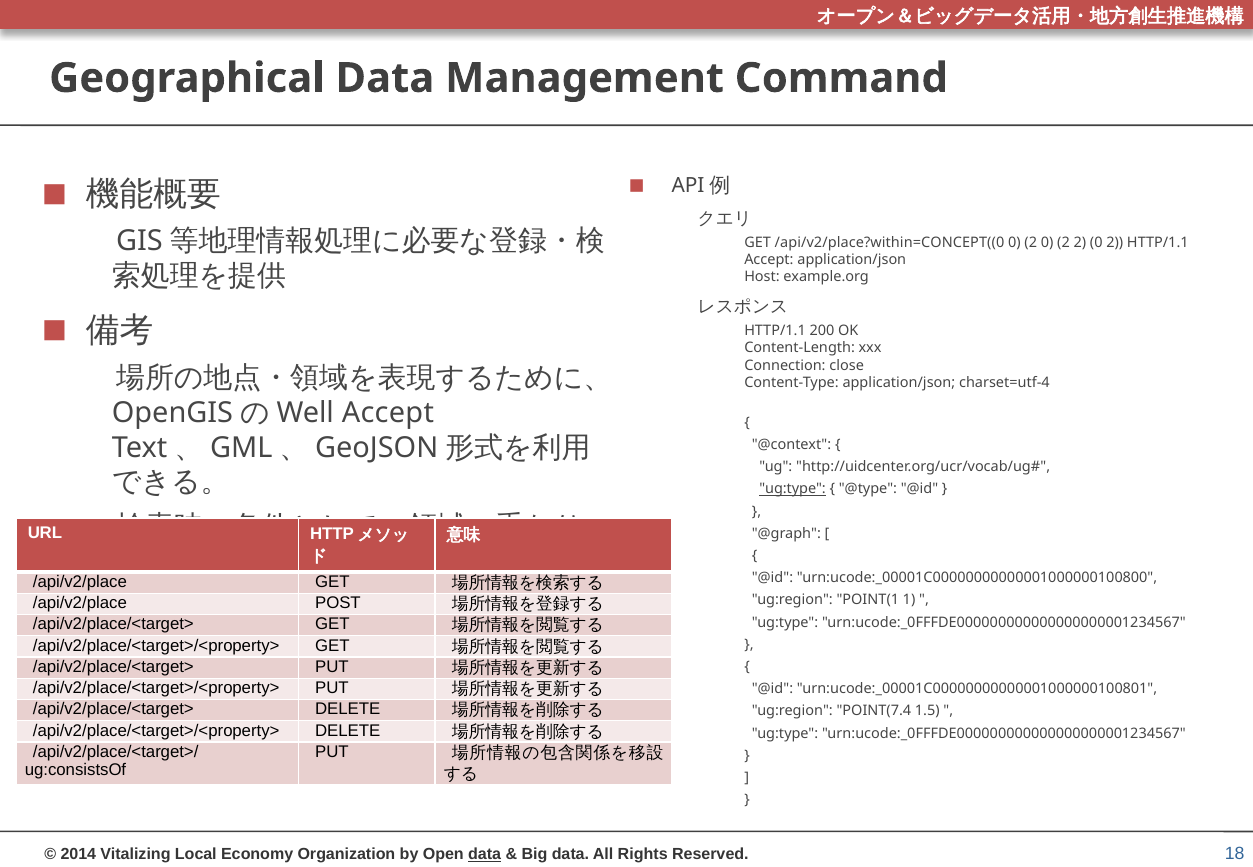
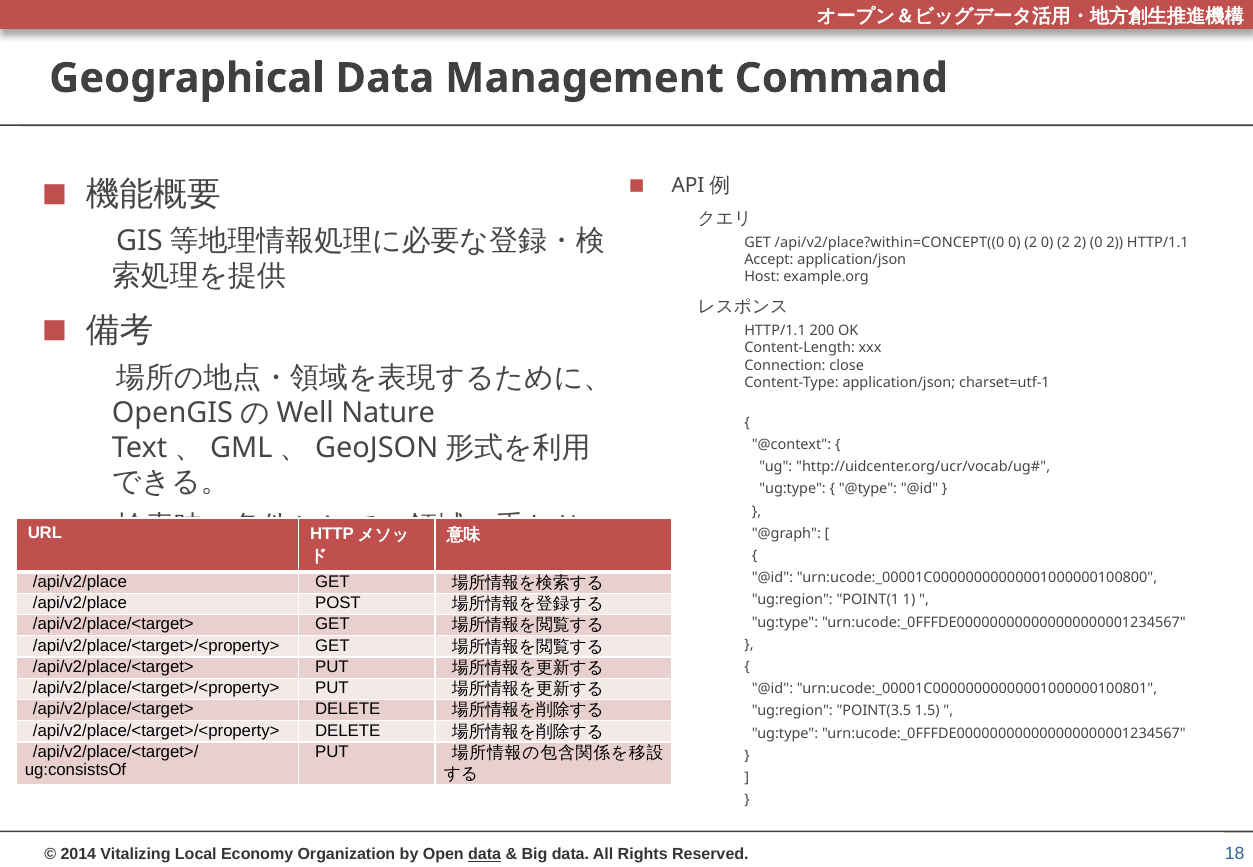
charset=utf-4: charset=utf-4 -> charset=utf-1 (1004, 383)
Accept: Accept -> Nature (388, 413)
ug:type underline: present -> none (793, 489)
POINT(7.4: POINT(7.4 -> POINT(3.5 (874, 711)
